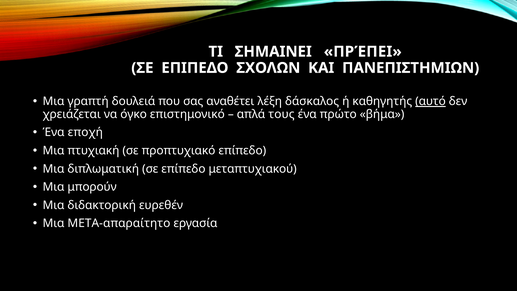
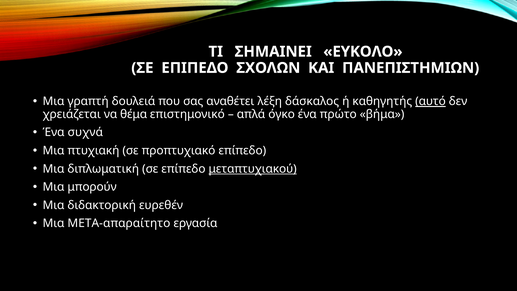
ΠΡΈΠΕΙ: ΠΡΈΠΕΙ -> ΕΥΚΟΛΟ (363, 52)
όγκο: όγκο -> θέμα (134, 114)
τους: τους -> όγκο (282, 114)
εποχή: εποχή -> συχνά (85, 132)
μεταπτυχιακού underline: none -> present (253, 169)
